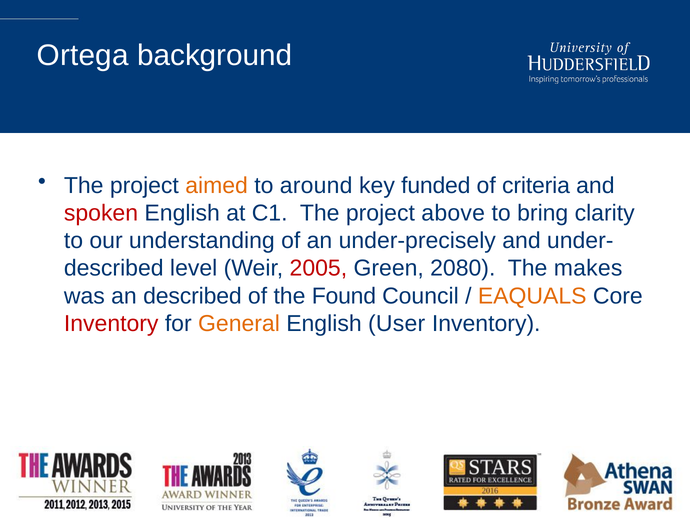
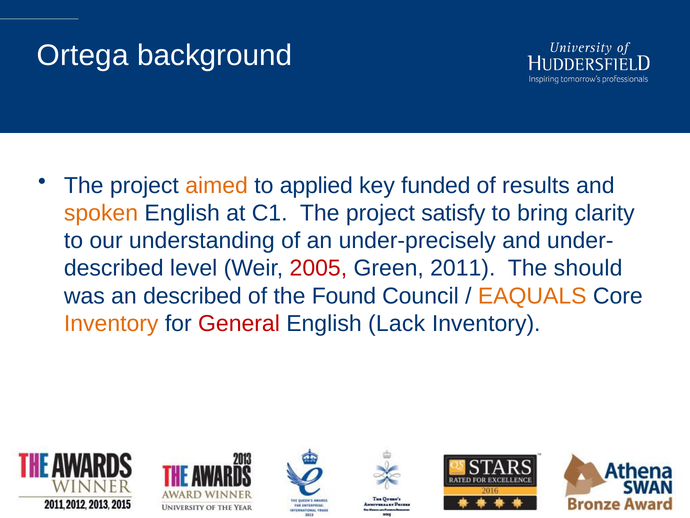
around: around -> applied (316, 185)
criteria: criteria -> results (536, 185)
spoken colour: red -> orange (101, 213)
above: above -> satisfy (453, 213)
2080: 2080 -> 2011 (463, 268)
makes: makes -> should (588, 268)
Inventory colour: red -> orange (111, 323)
General colour: orange -> red (239, 323)
User: User -> Lack (397, 323)
